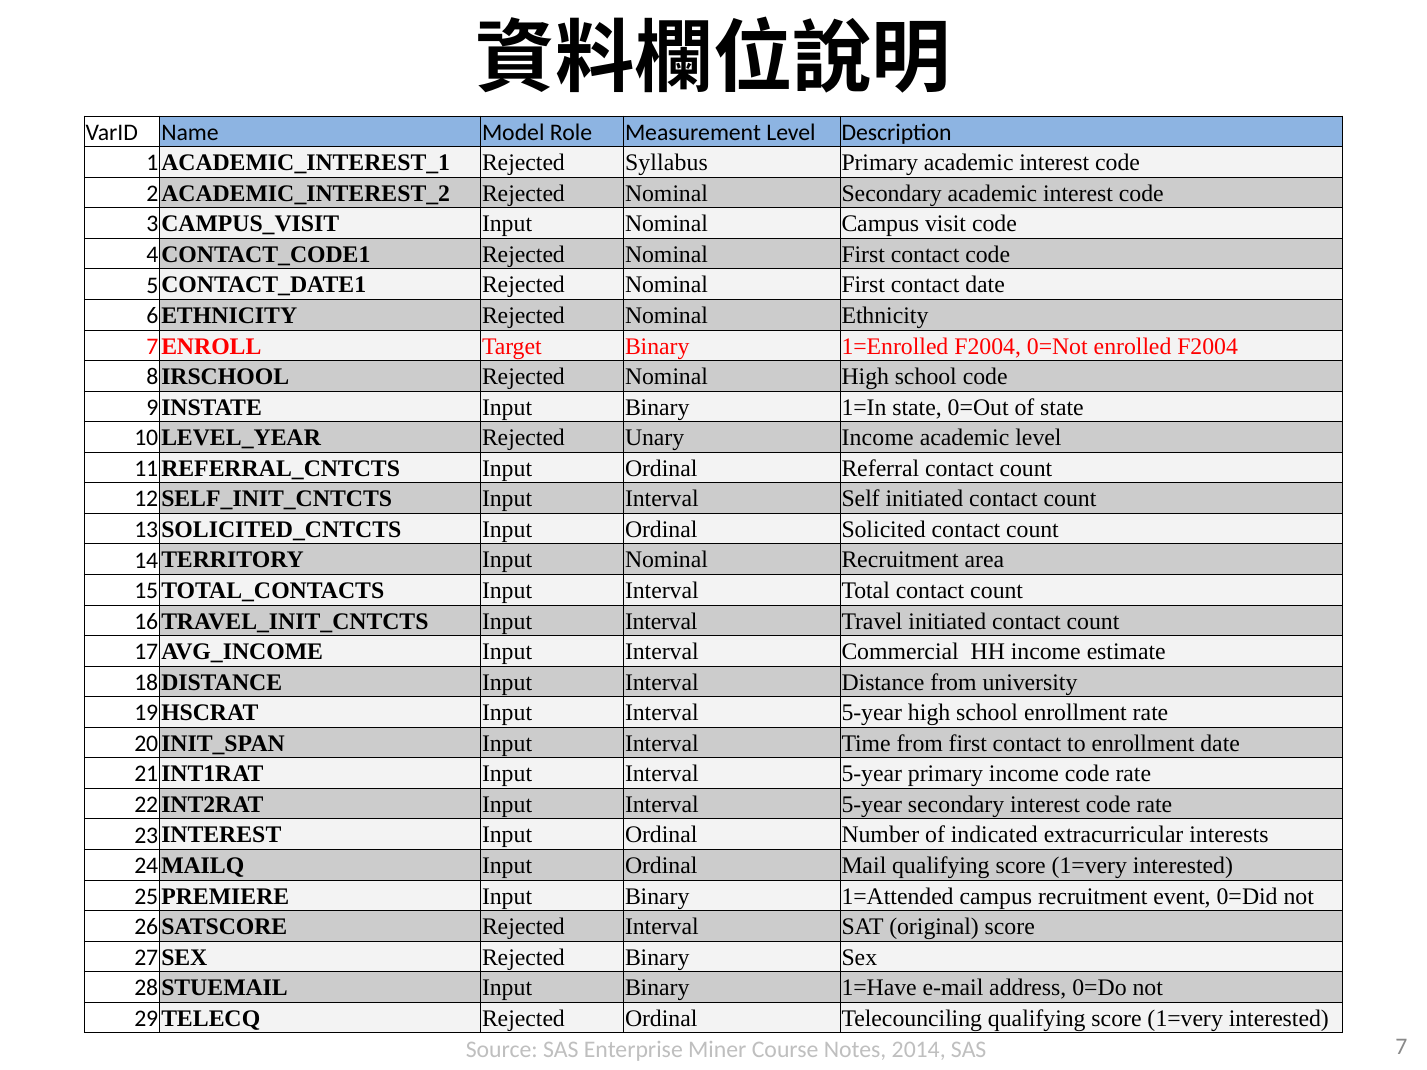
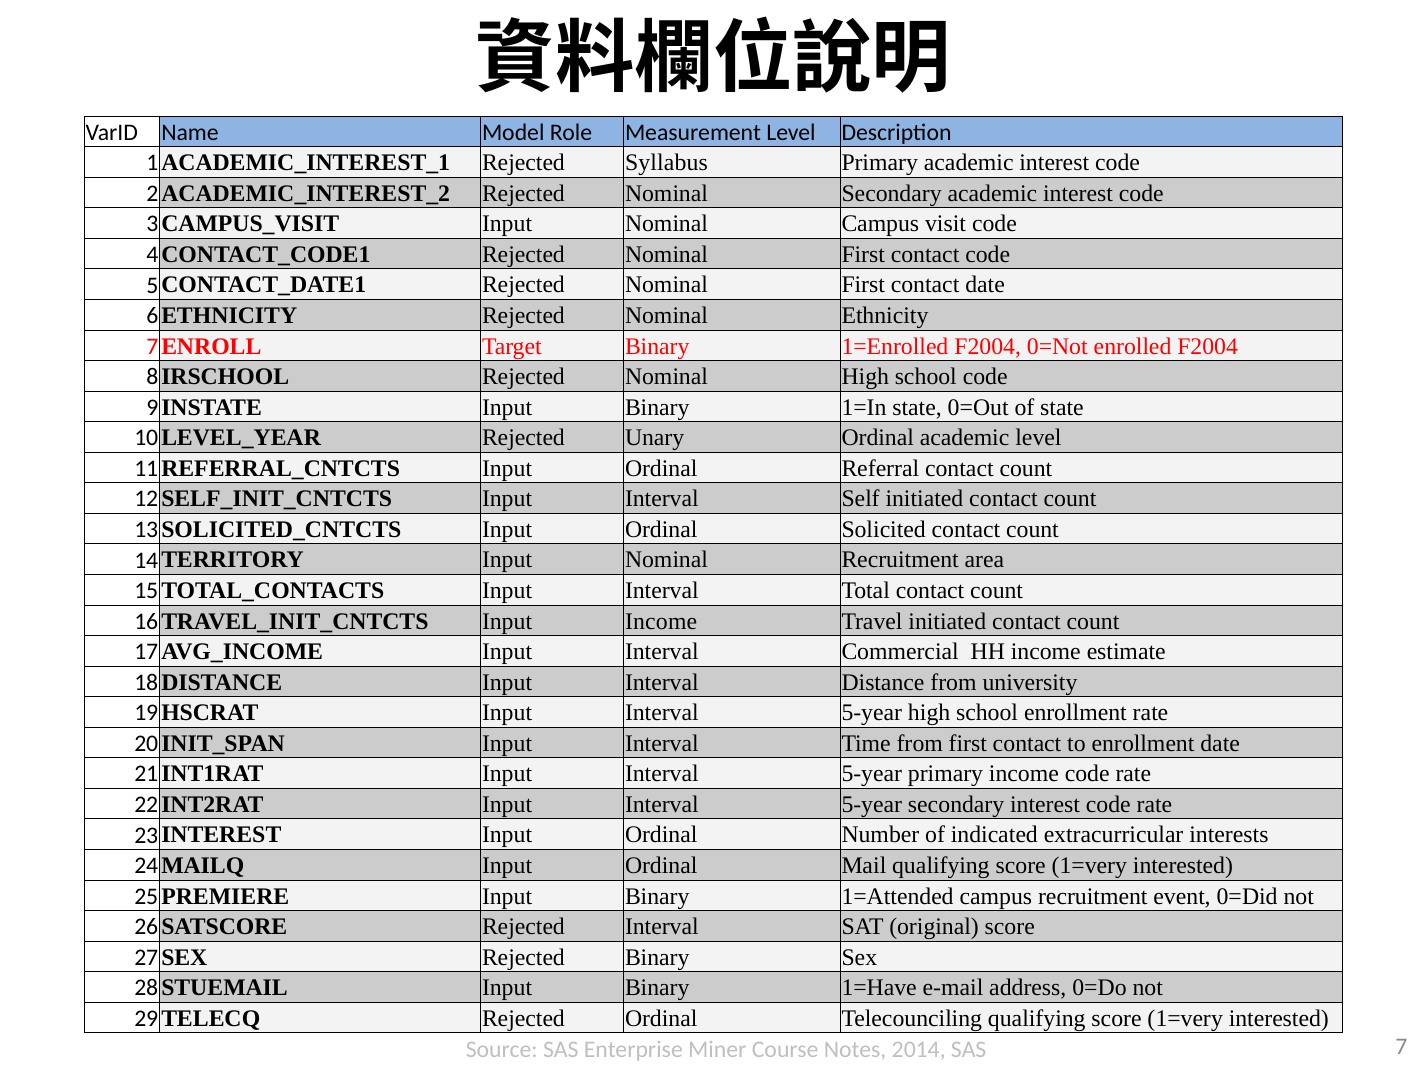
Unary Income: Income -> Ordinal (878, 438)
Interval: Interval -> Income (661, 621)
